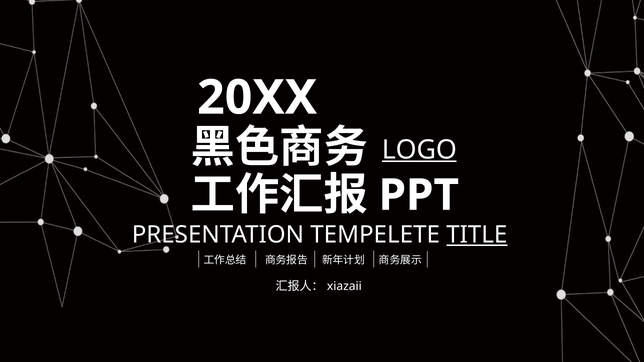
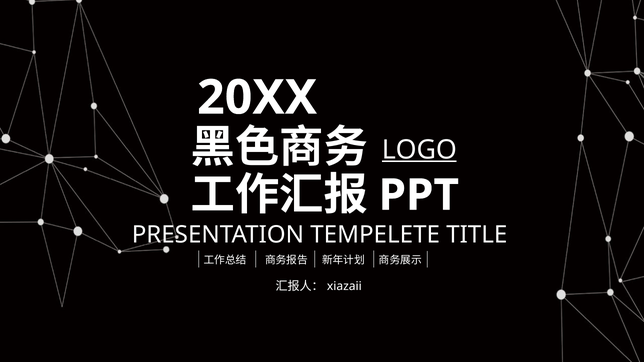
TITLE underline: present -> none (477, 235)
